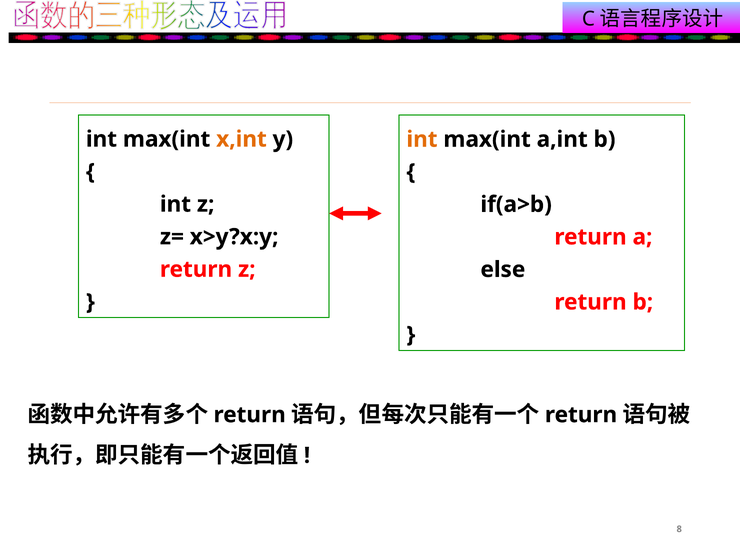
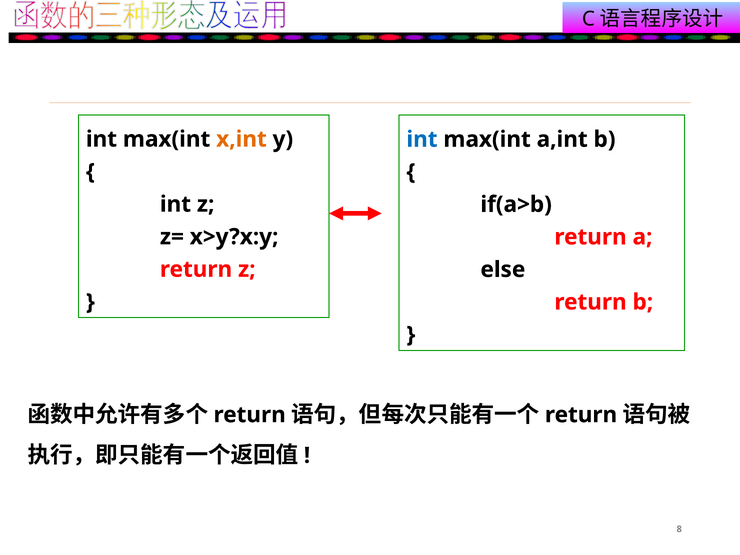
int colour: orange -> blue (422, 139)
